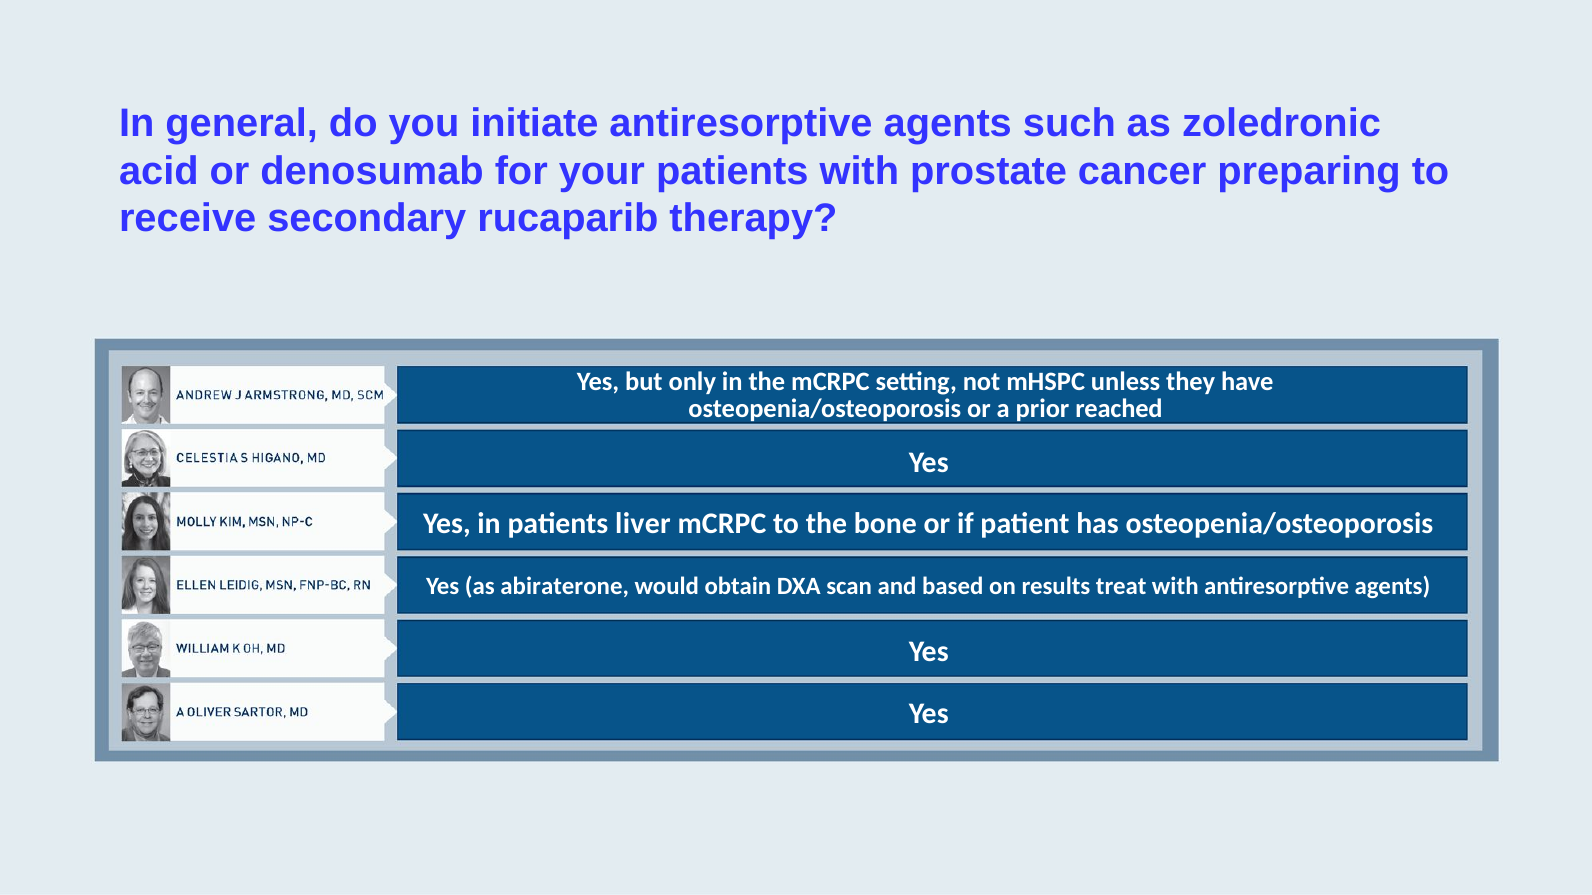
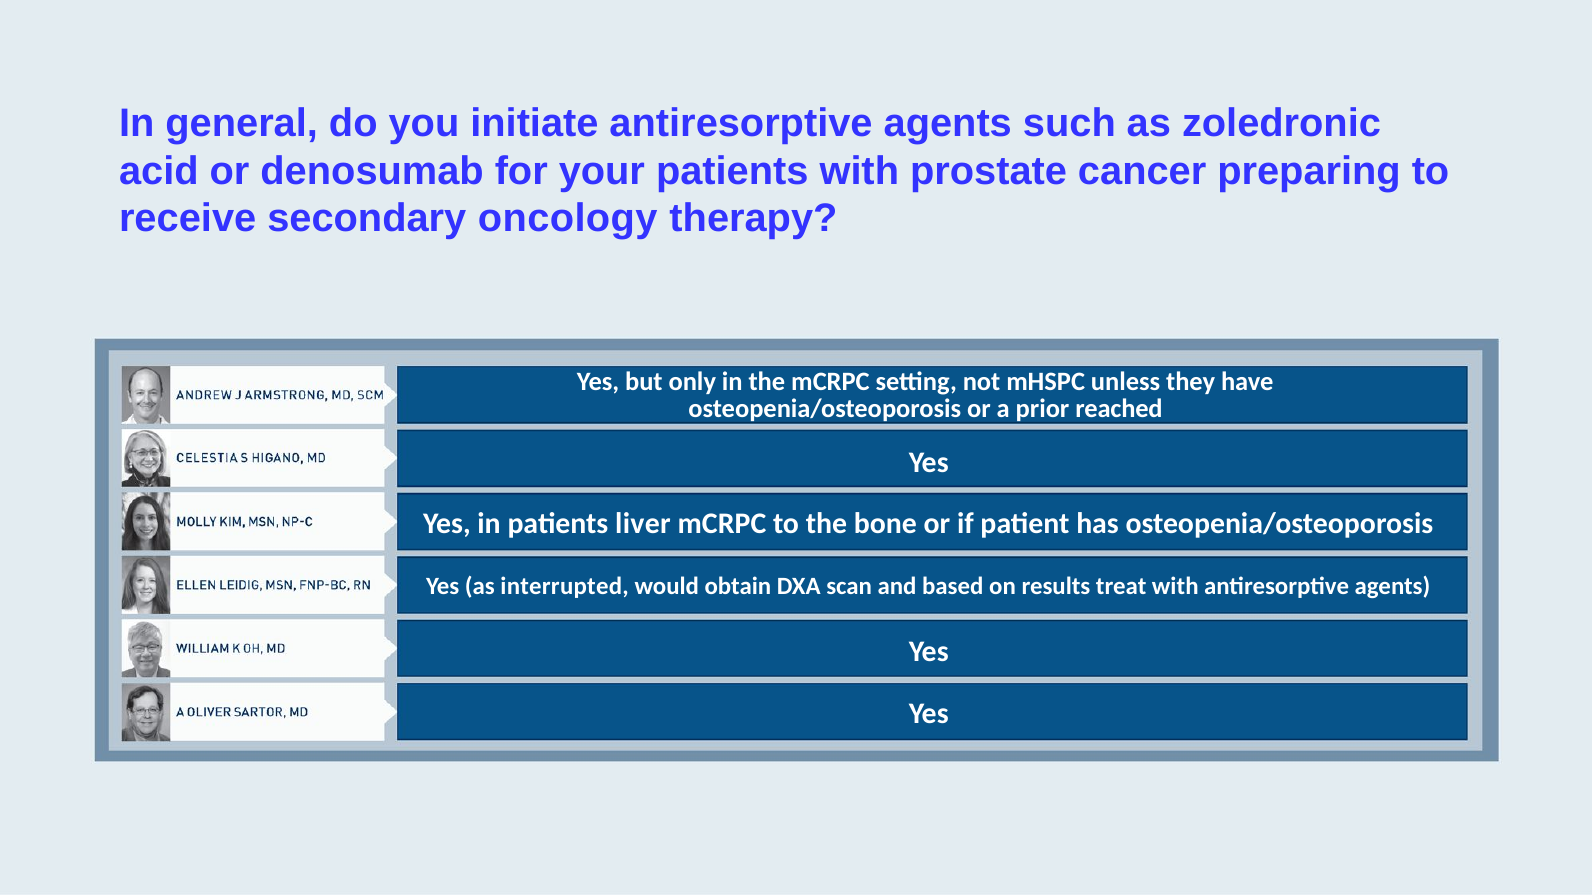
rucaparib: rucaparib -> oncology (568, 219)
abiraterone: abiraterone -> interrupted (565, 587)
